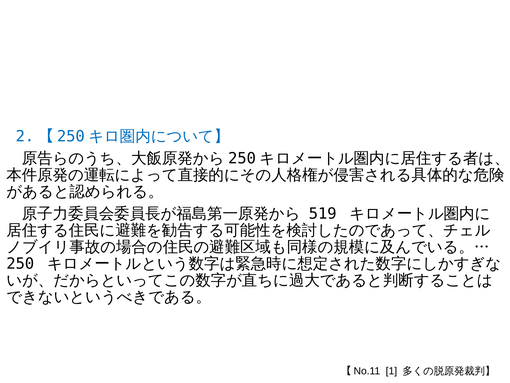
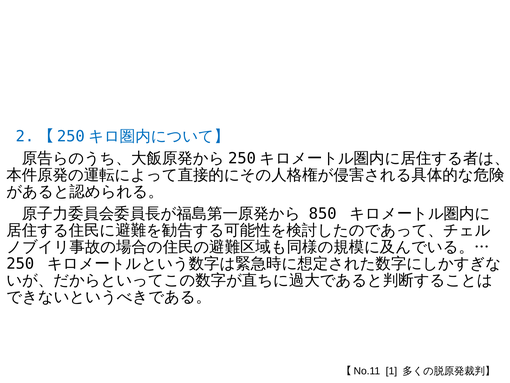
519: 519 -> 850 (323, 213)
